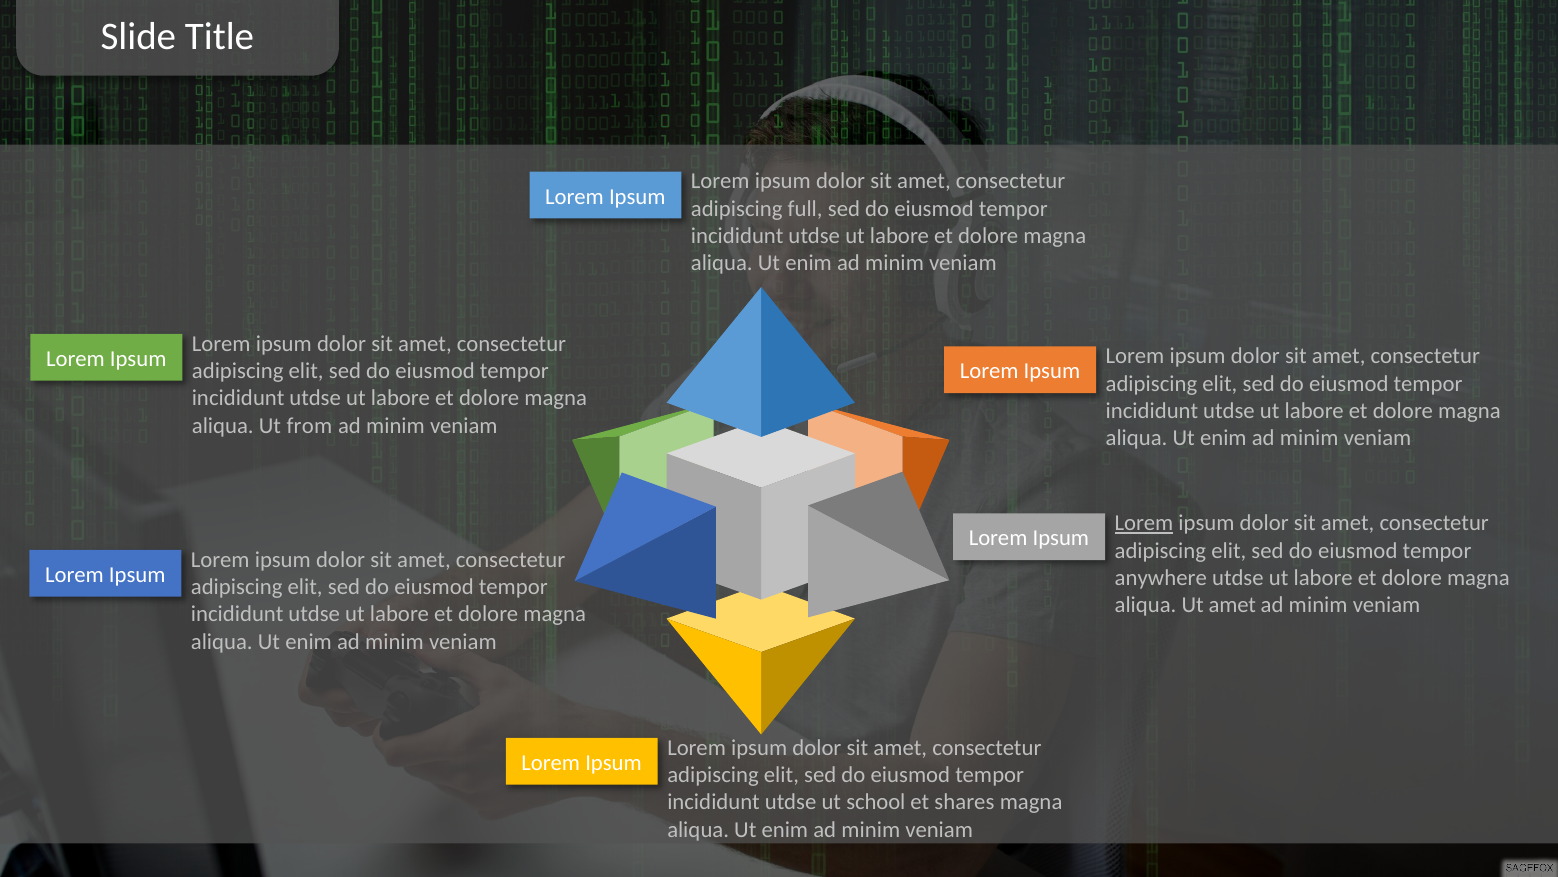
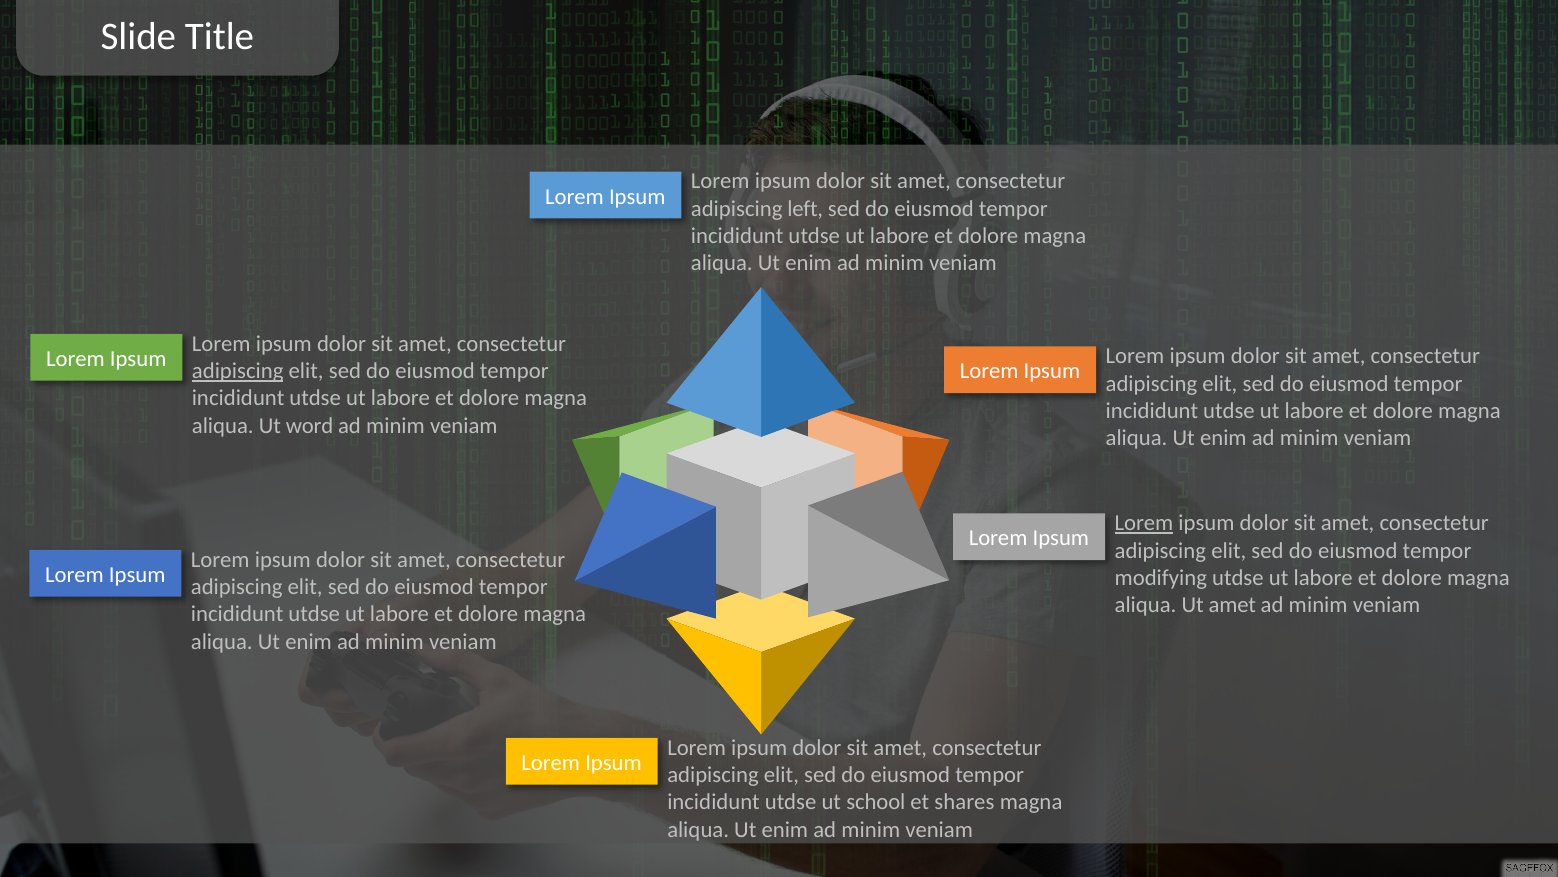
full: full -> left (805, 209)
adipiscing underline: none -> present (238, 371)
from: from -> word (310, 425)
anywhere: anywhere -> modifying (1161, 577)
